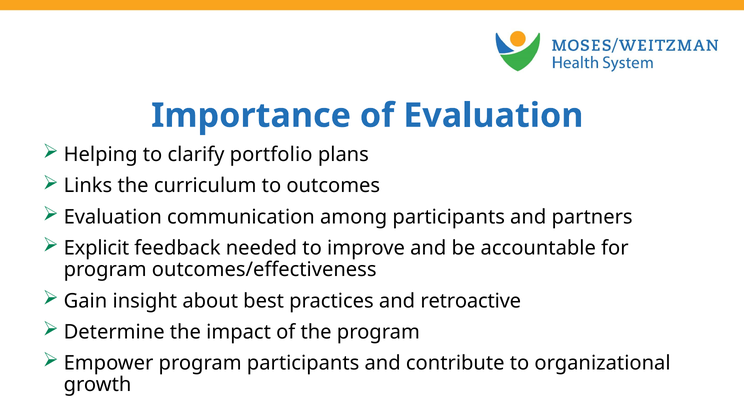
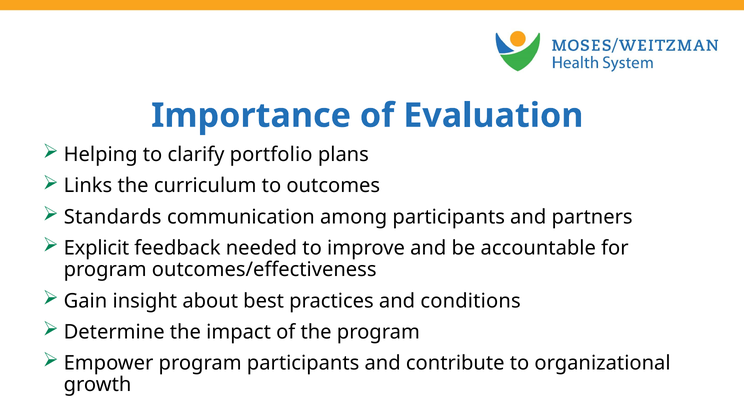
Evaluation: Evaluation -> Standards (113, 217)
retroactive: retroactive -> conditions (471, 300)
